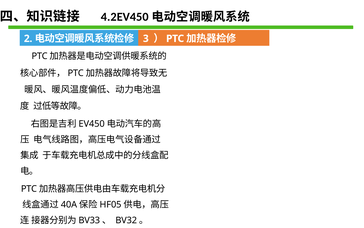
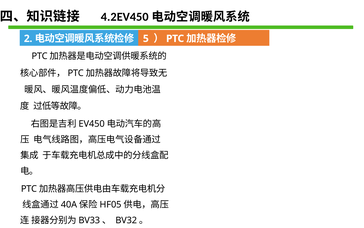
3: 3 -> 5 (146, 39)
